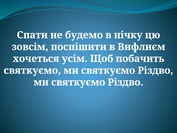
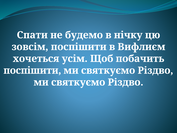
святкуємо: святкуємо -> поспішити (32, 70)
